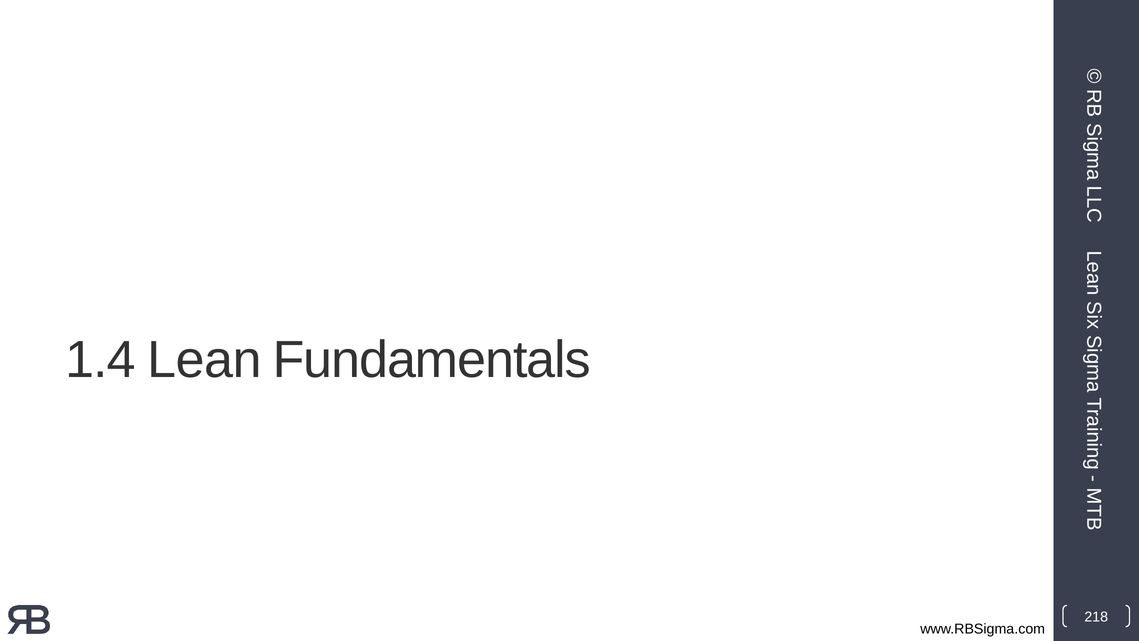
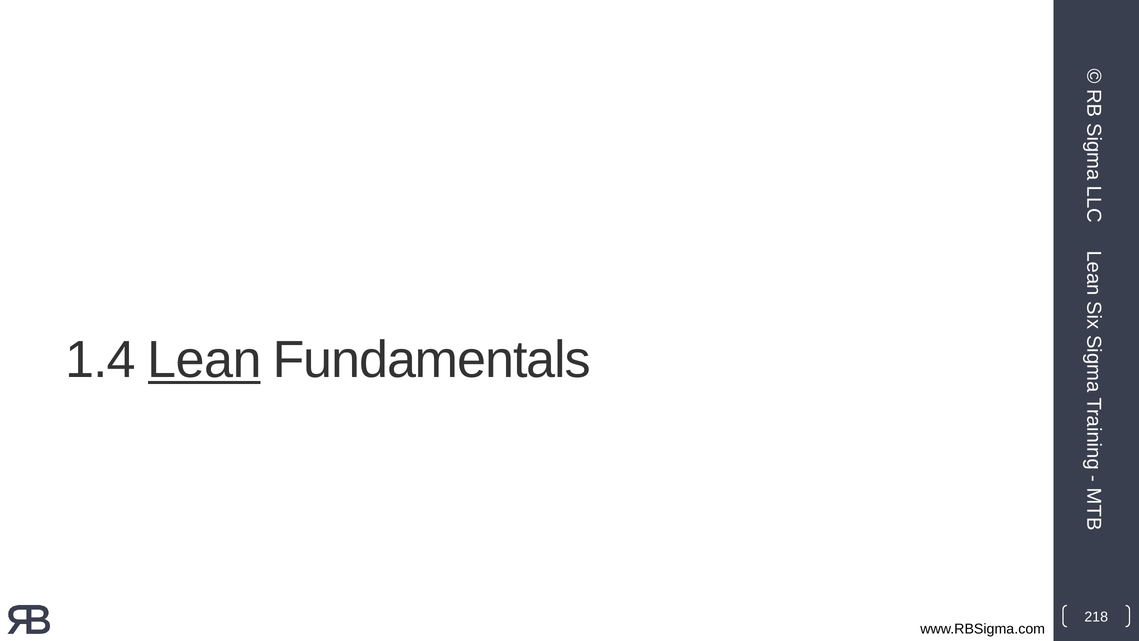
Lean underline: none -> present (204, 360)
